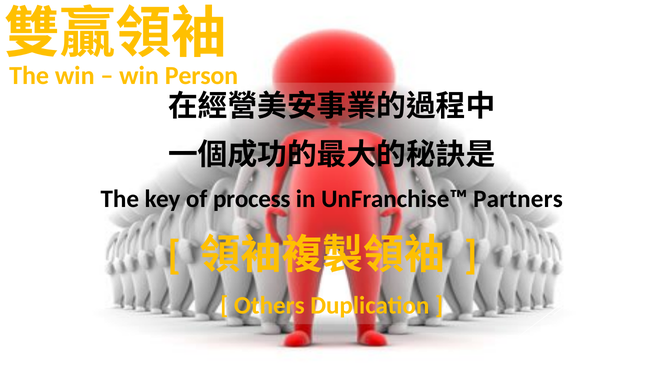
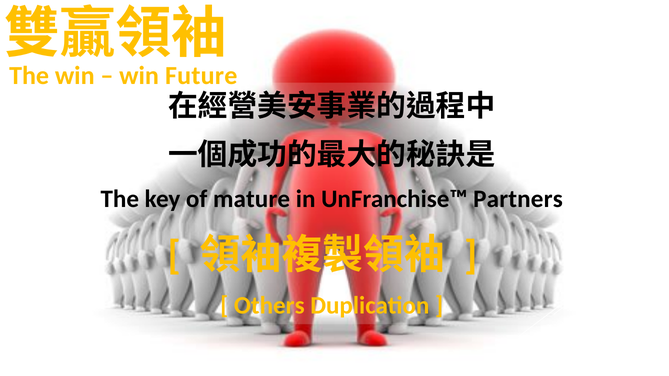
Person: Person -> Future (201, 76)
process: process -> mature (252, 199)
